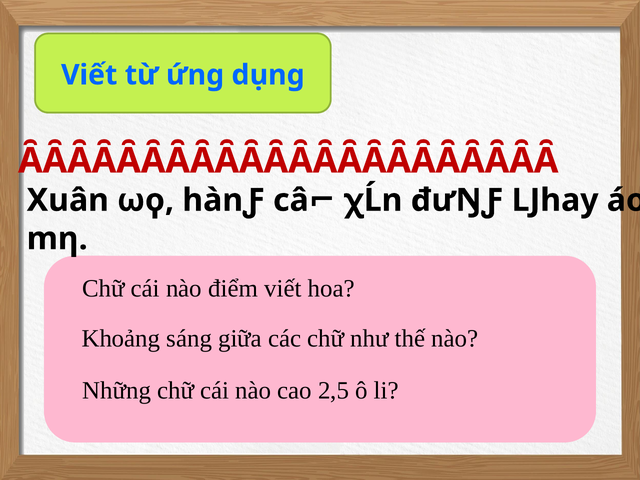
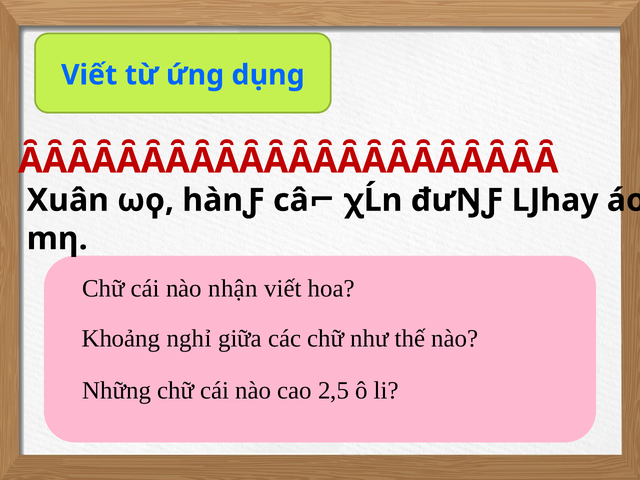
điểm: điểm -> nhận (233, 288)
sáng: sáng -> nghỉ (189, 339)
